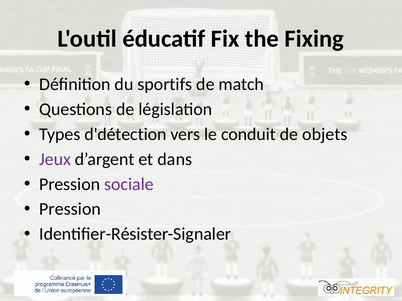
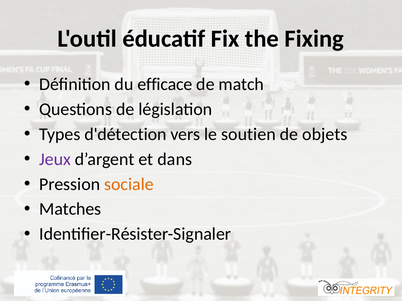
sportifs: sportifs -> efficace (165, 84)
conduit: conduit -> soutien (248, 134)
sociale colour: purple -> orange (129, 184)
Pression: Pression -> Matches (70, 209)
